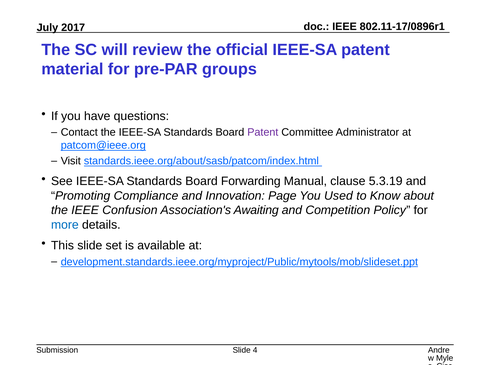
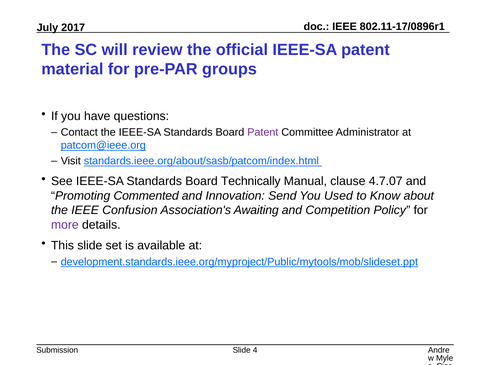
Forwarding: Forwarding -> Technically (251, 181)
5.3.19: 5.3.19 -> 4.7.07 (386, 181)
Compliance: Compliance -> Commented (146, 195)
Page: Page -> Send (282, 195)
more colour: blue -> purple (65, 225)
